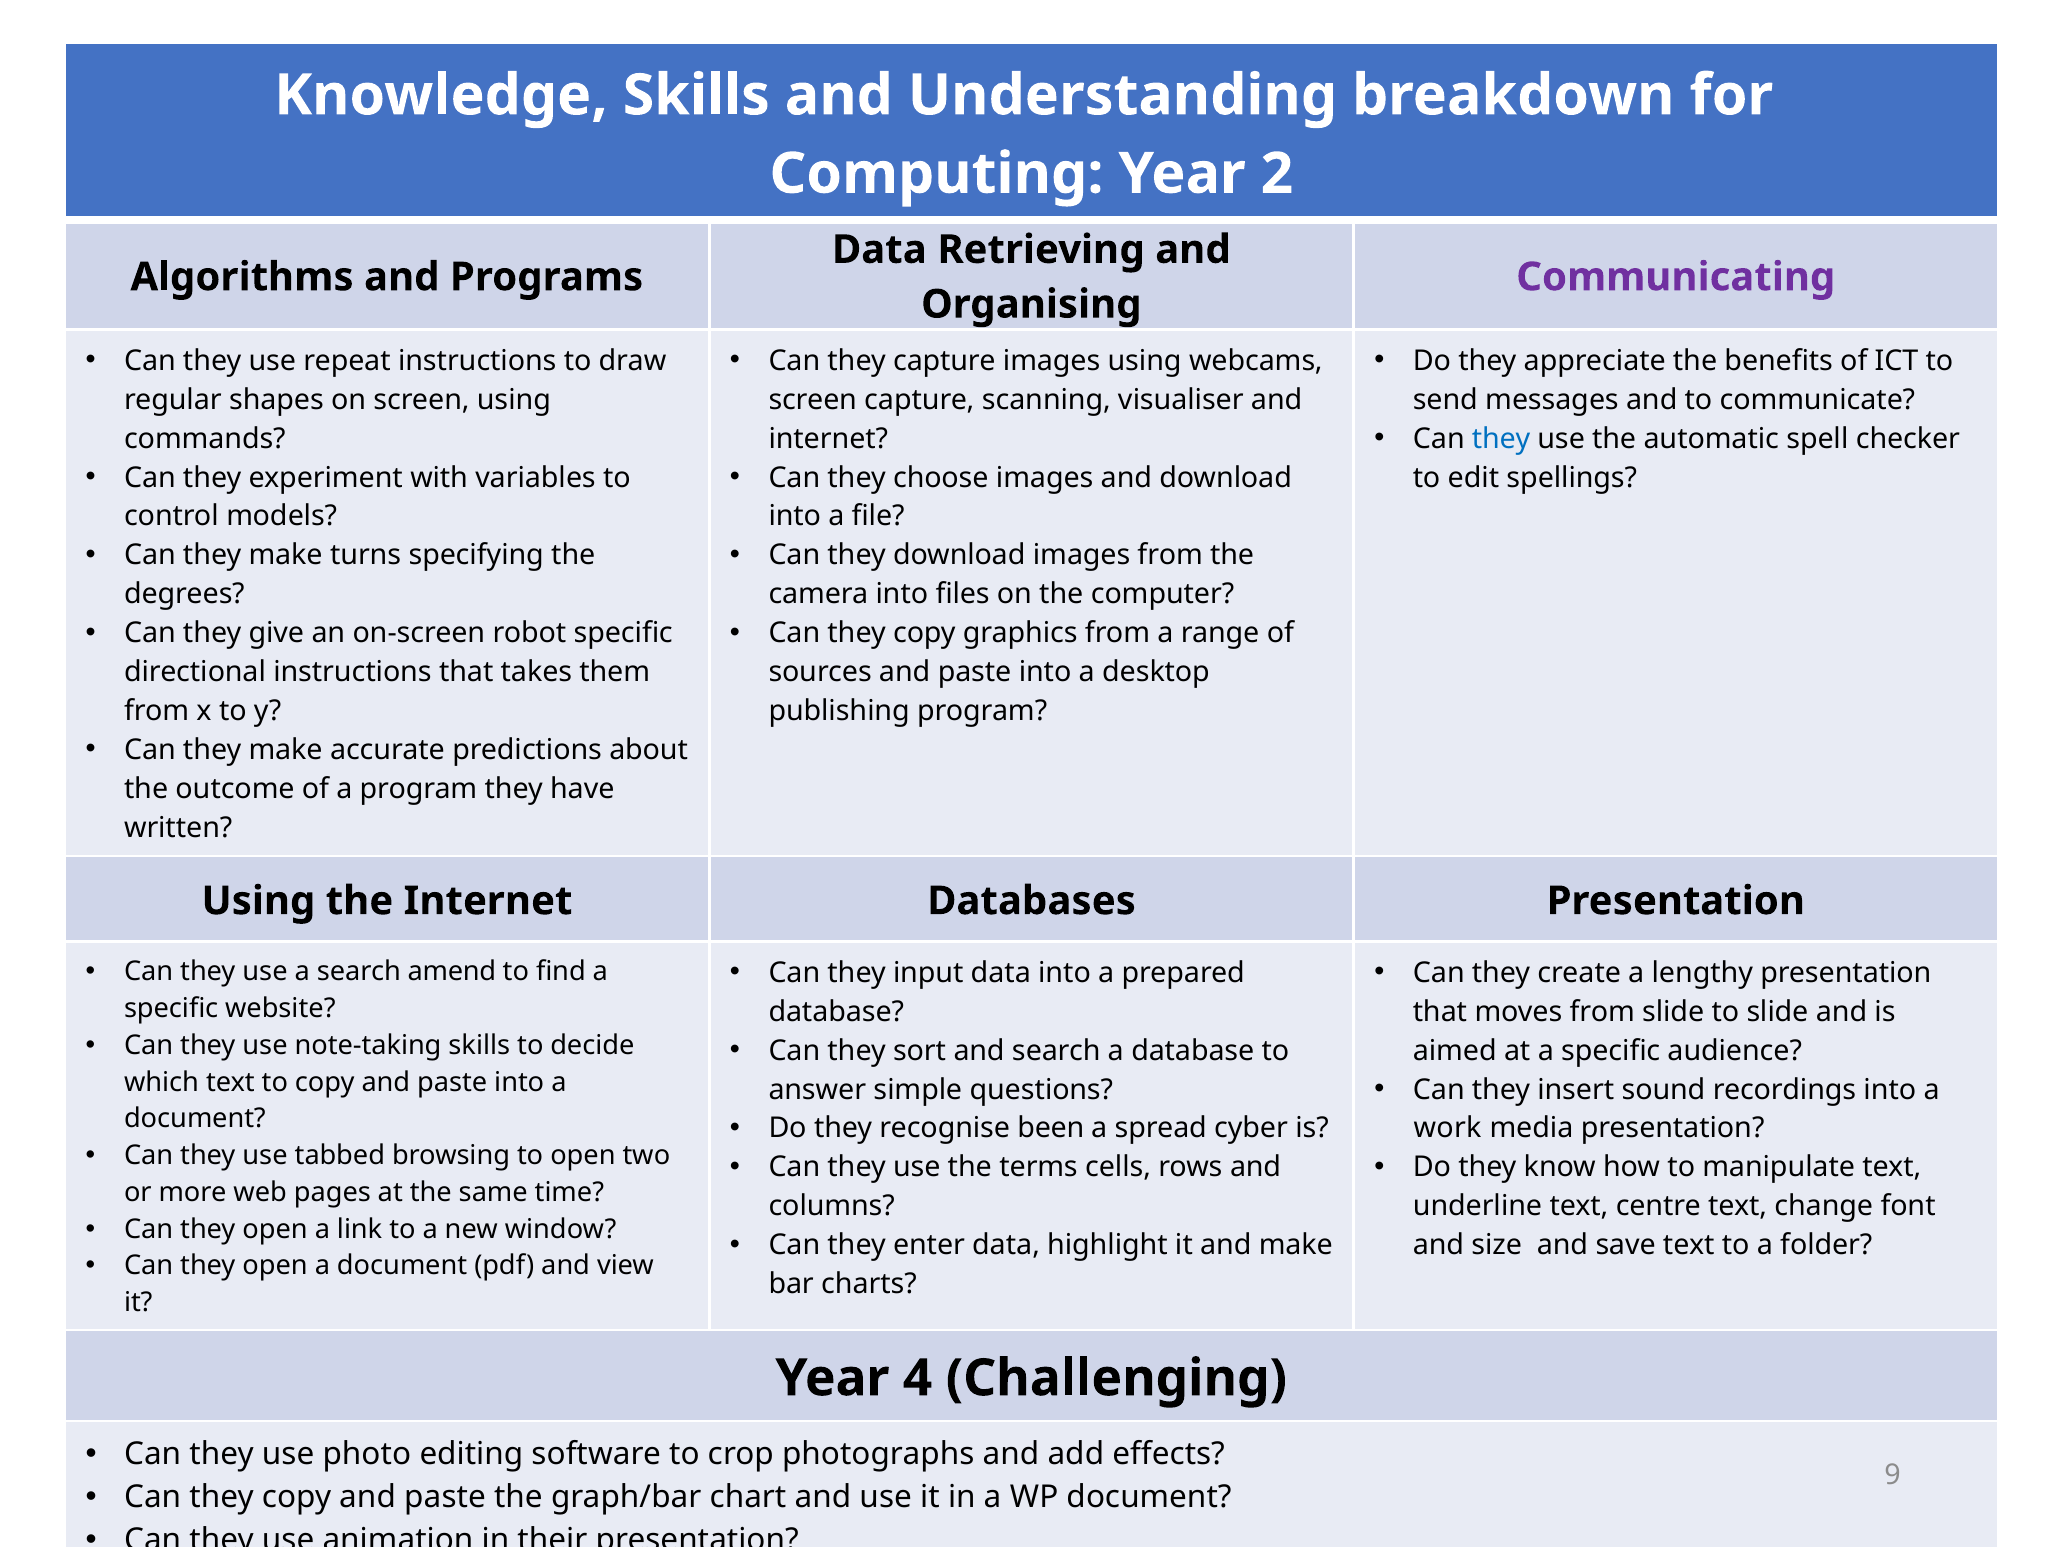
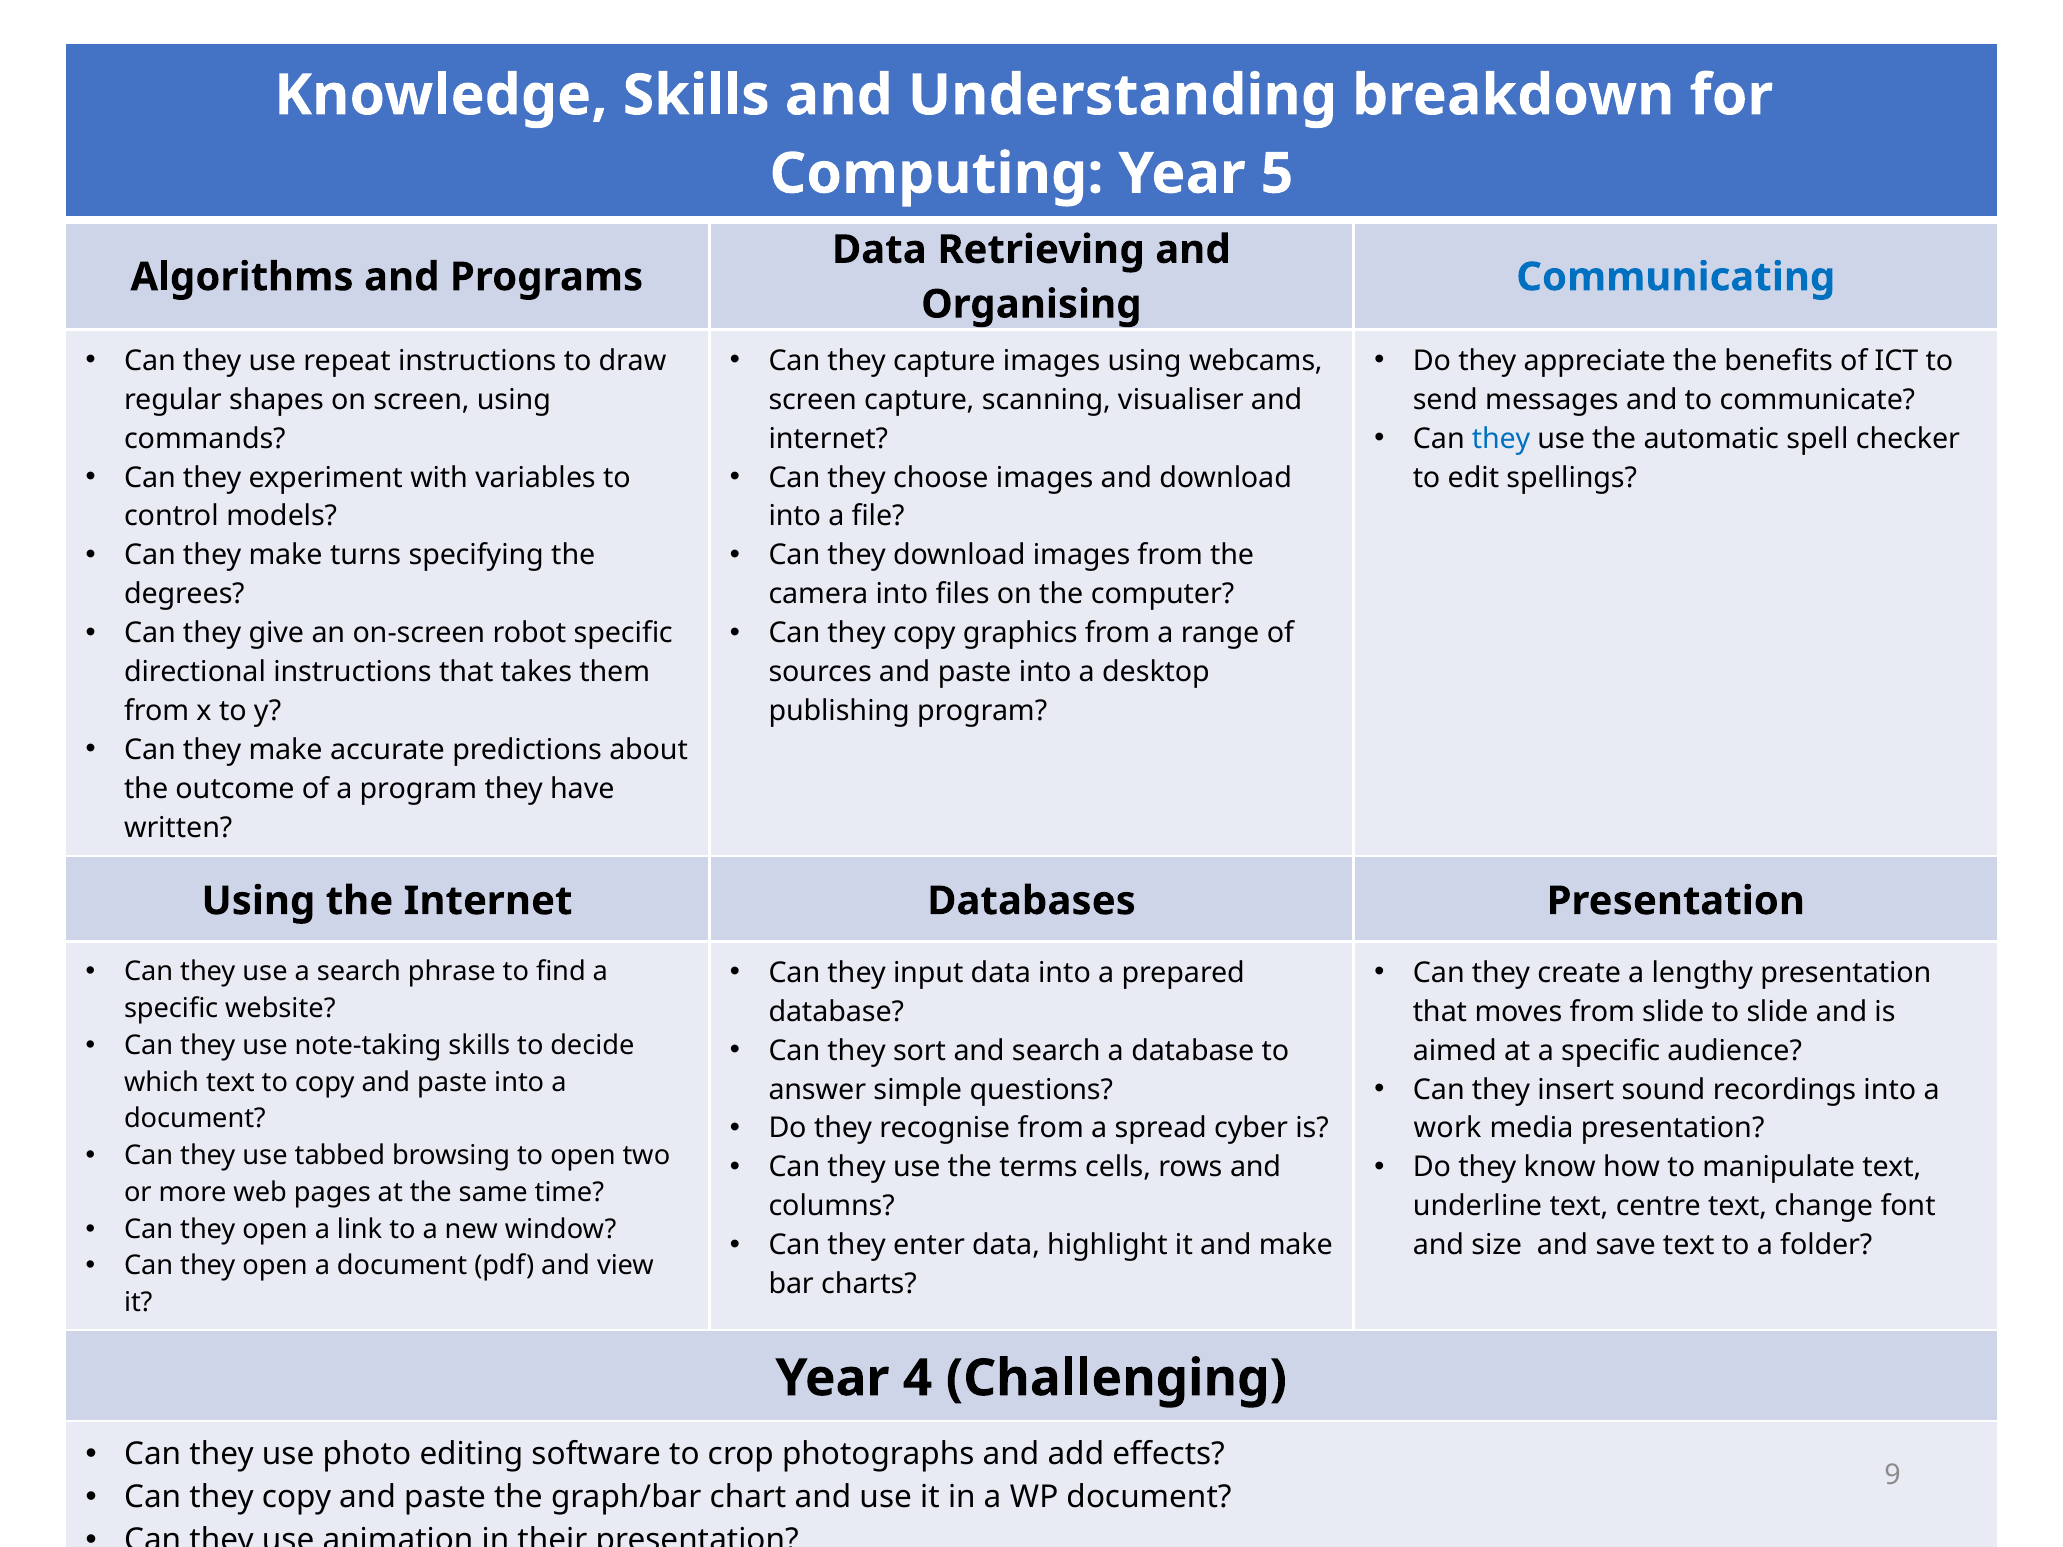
2: 2 -> 5 (1277, 174)
Communicating colour: purple -> blue (1676, 277)
amend: amend -> phrase (452, 972)
recognise been: been -> from (1051, 1129)
